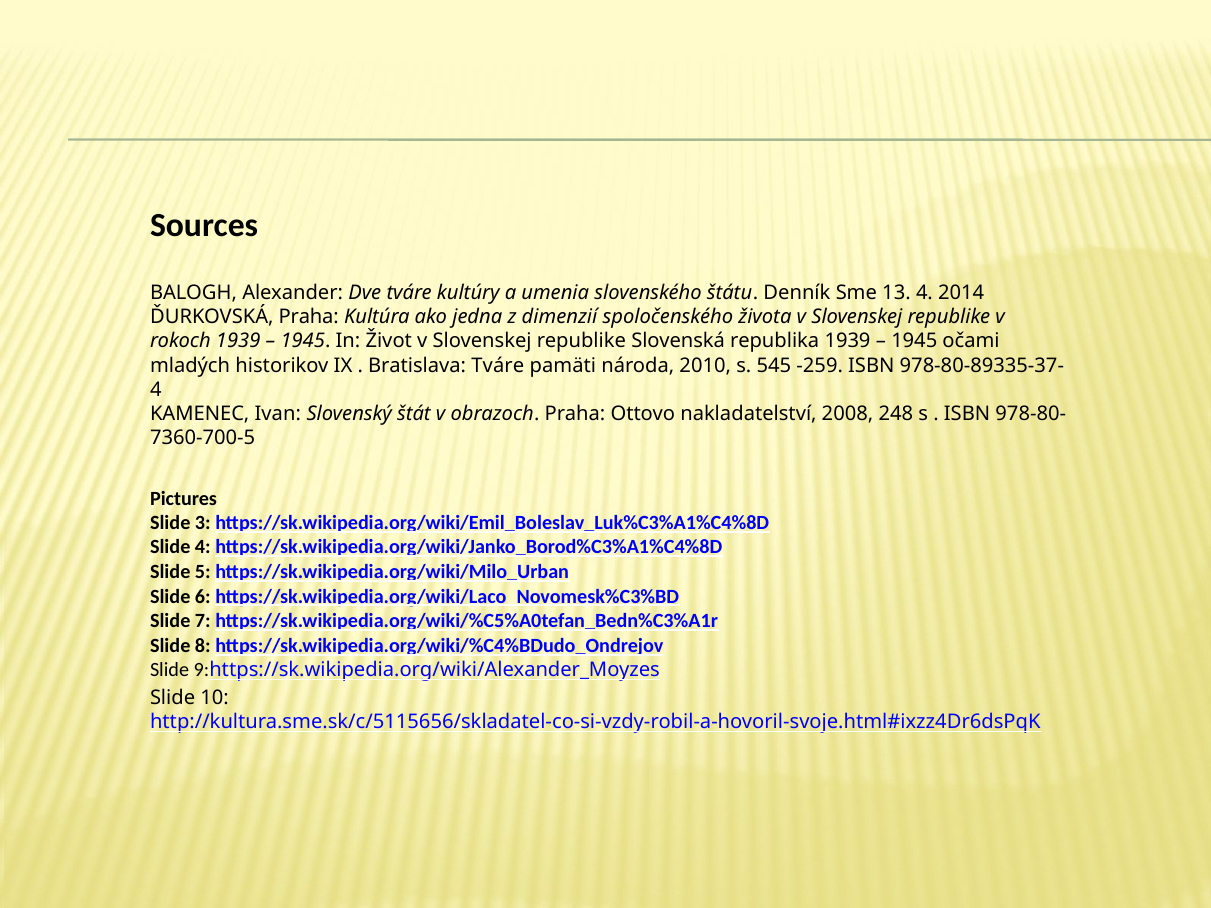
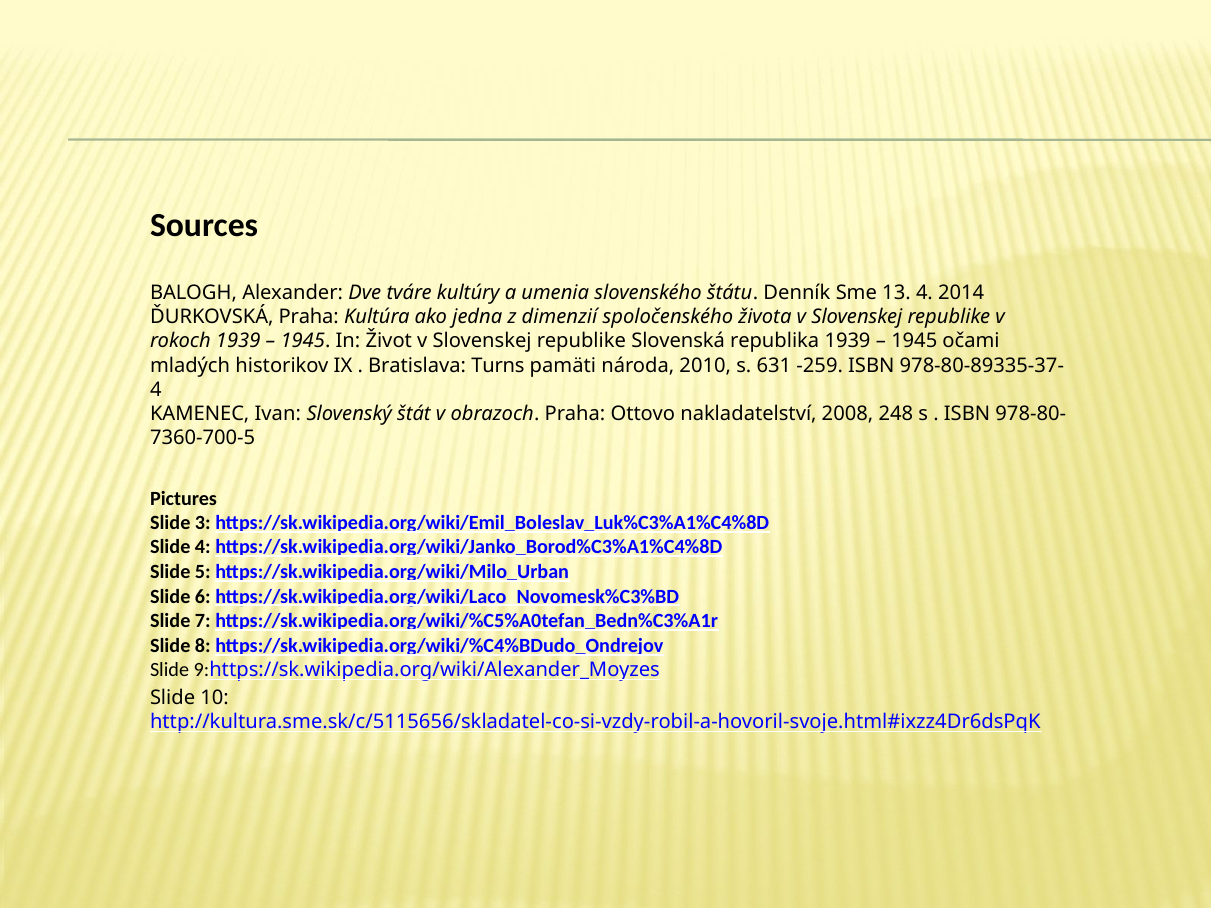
Bratislava Tváre: Tváre -> Turns (498, 365)
545: 545 -> 631 (774, 365)
